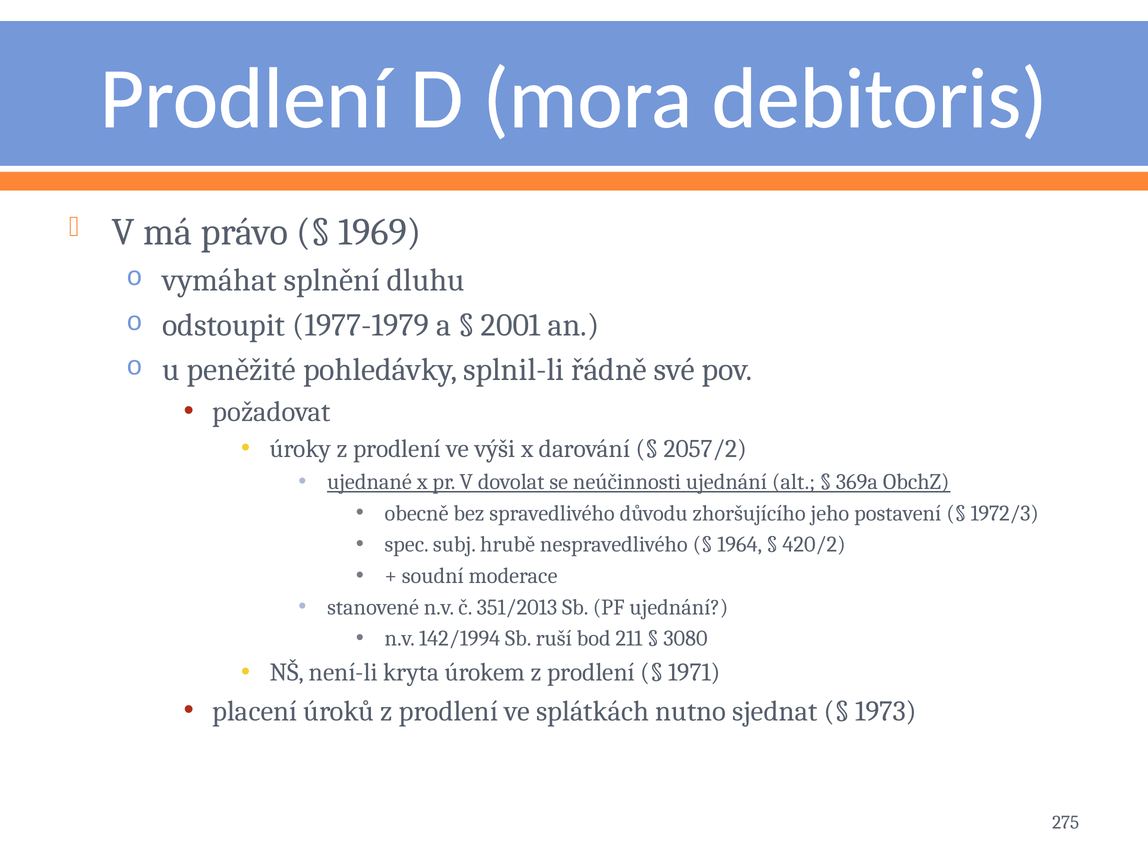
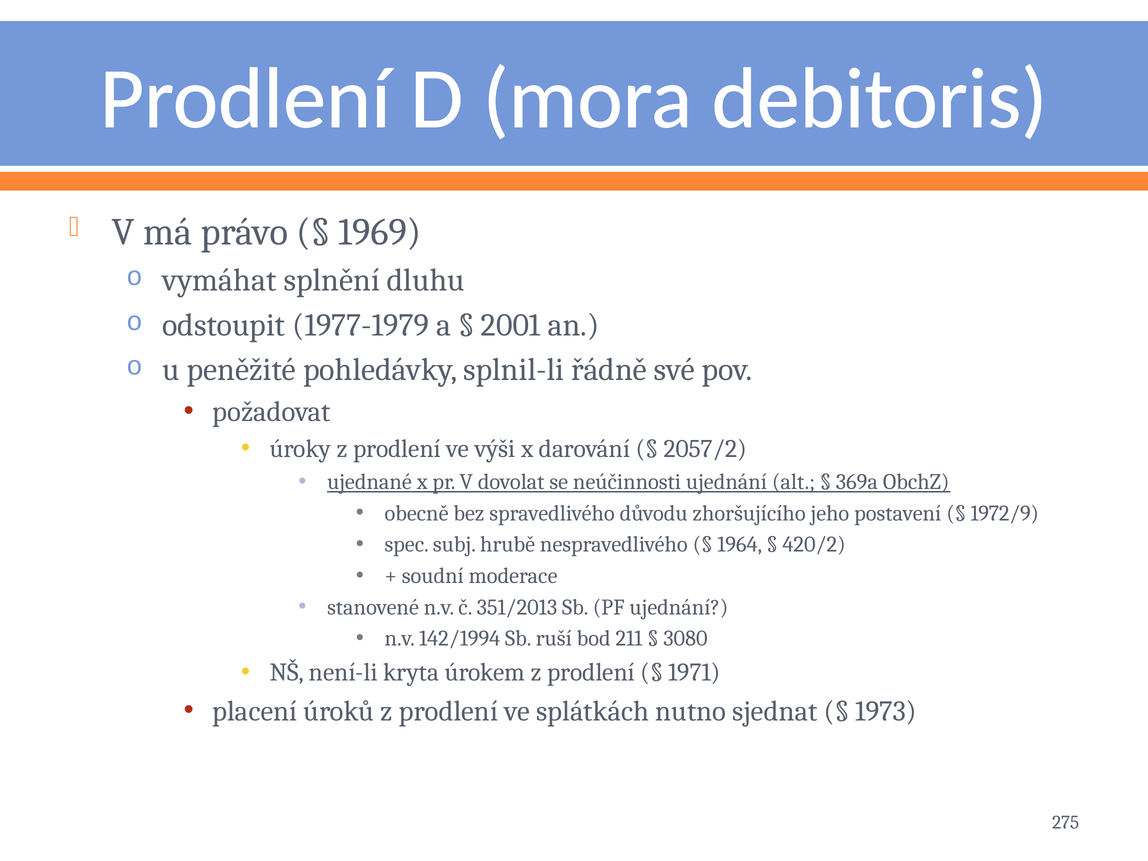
1972/3: 1972/3 -> 1972/9 (1005, 513)
